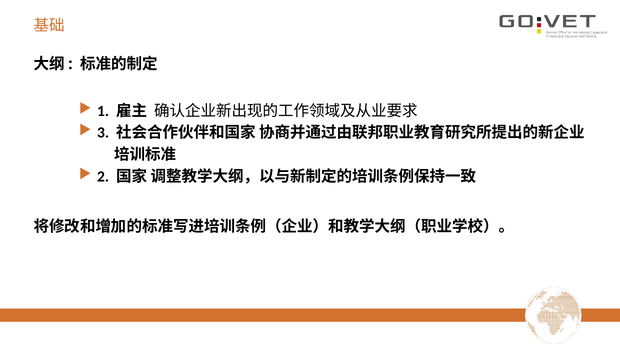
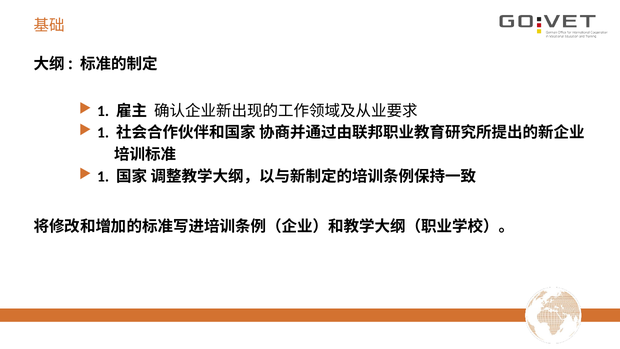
3: 3 -> 1 (103, 133)
2: 2 -> 1 (103, 176)
